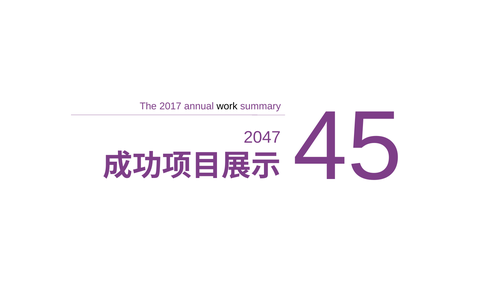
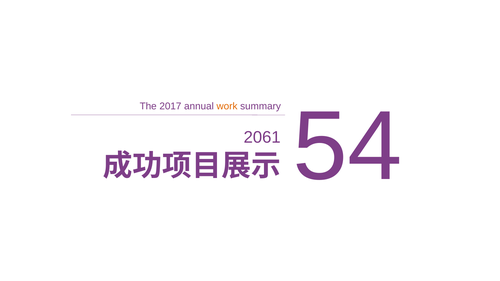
work colour: black -> orange (227, 106)
45: 45 -> 54 (347, 147)
2047: 2047 -> 2061 (262, 138)
